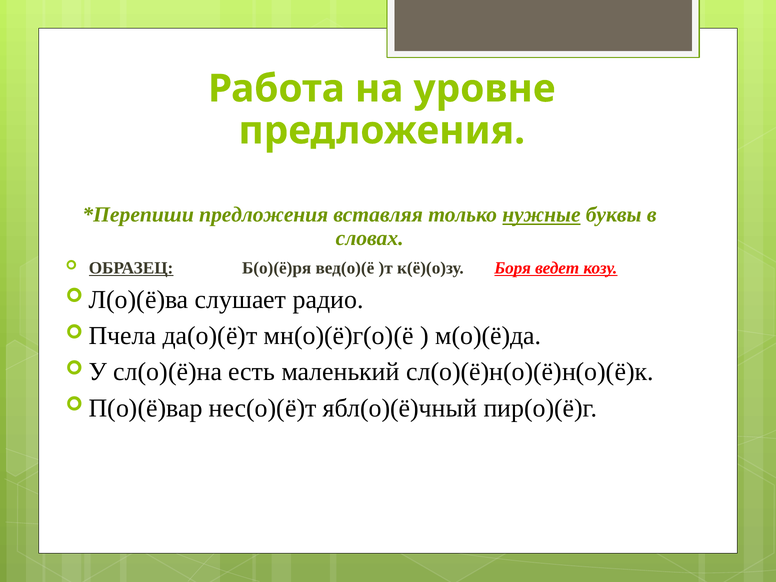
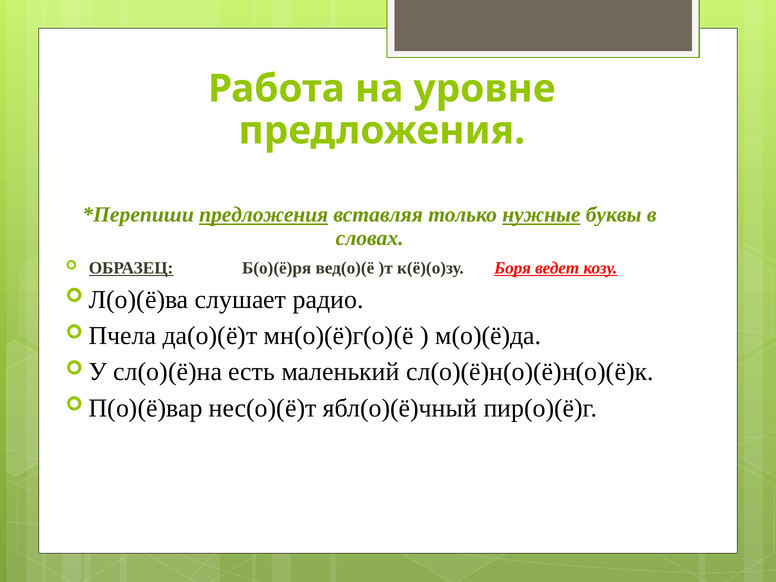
предложения underline: none -> present (264, 215)
